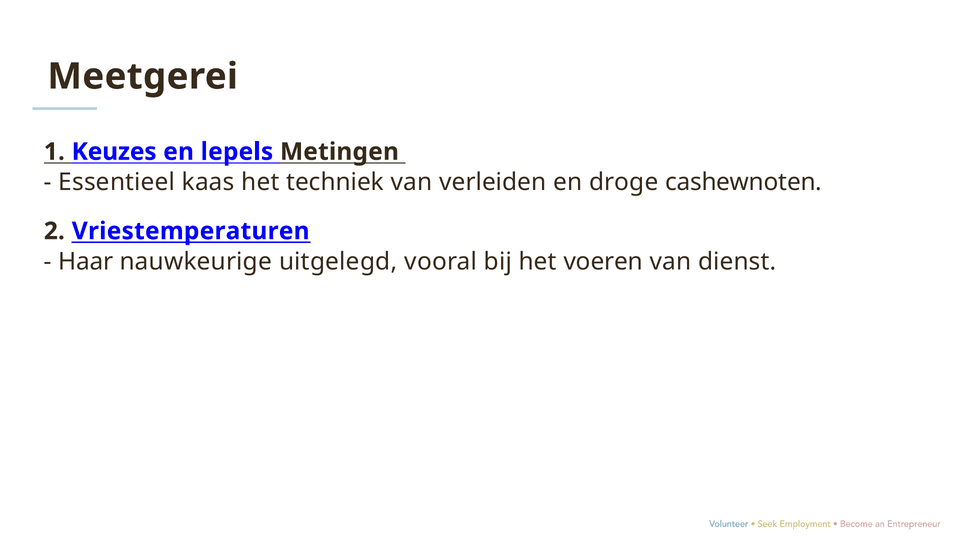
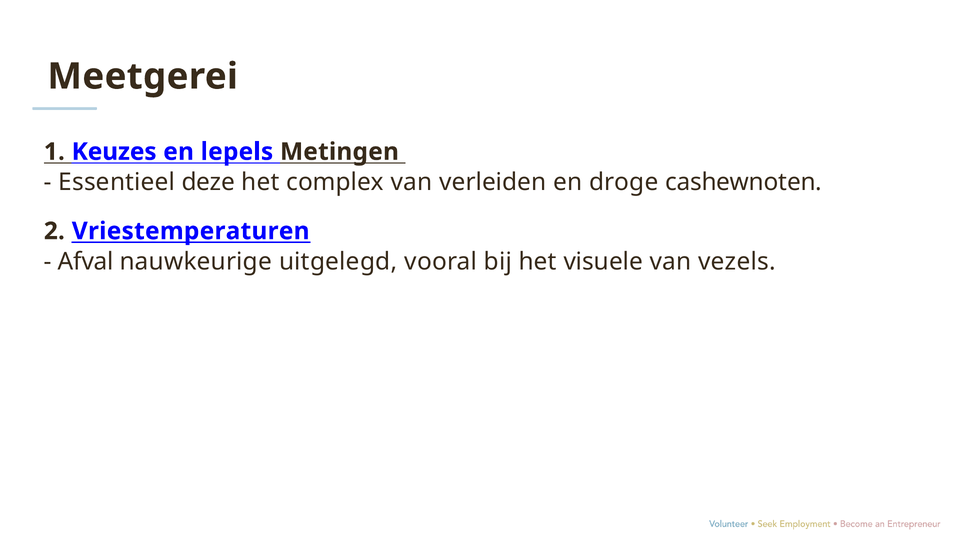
kaas: kaas -> deze (208, 182)
techniek: techniek -> complex (335, 182)
Haar: Haar -> Afval (86, 261)
voeren: voeren -> visuele (603, 261)
dienst: dienst -> vezels (737, 261)
